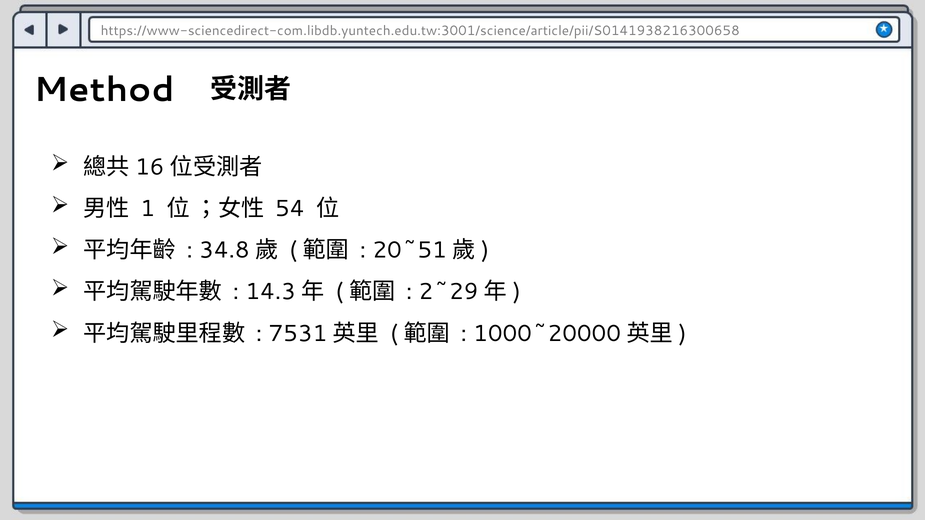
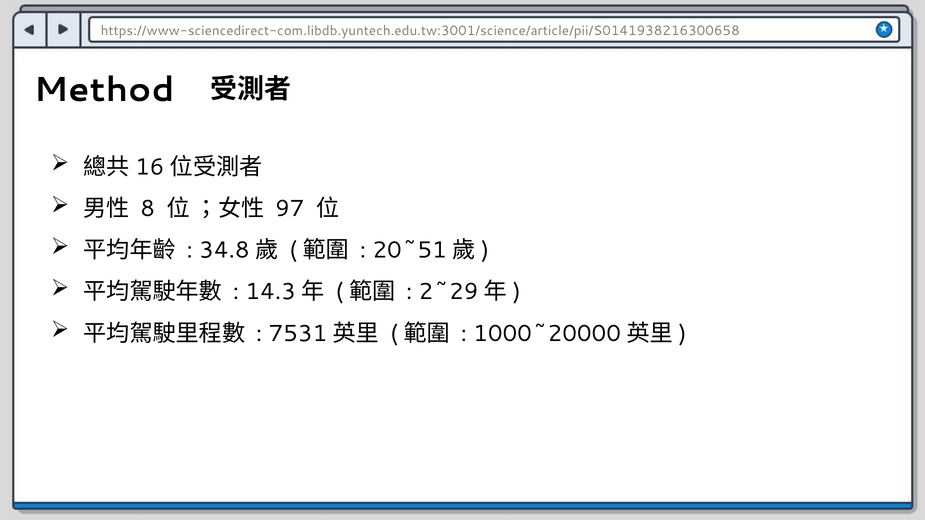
1: 1 -> 8 (148, 209)
54: 54 -> 97 (290, 209)
